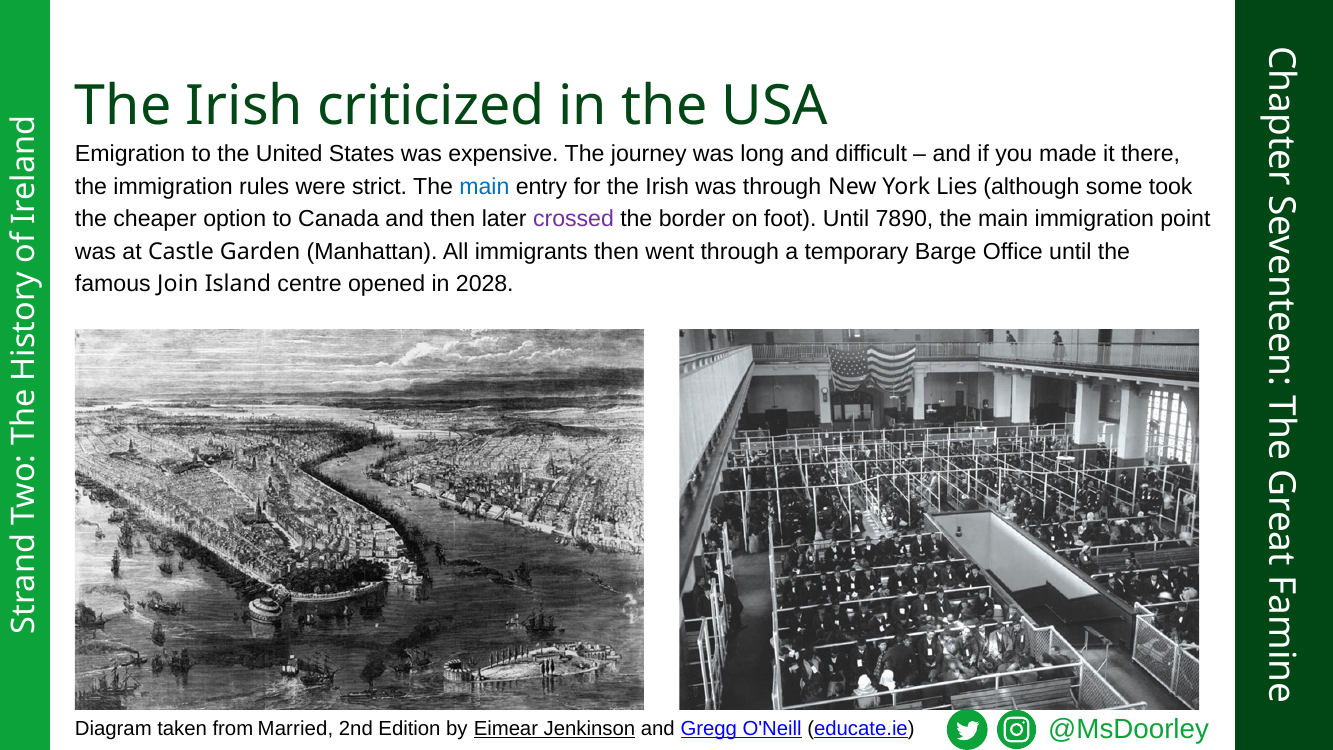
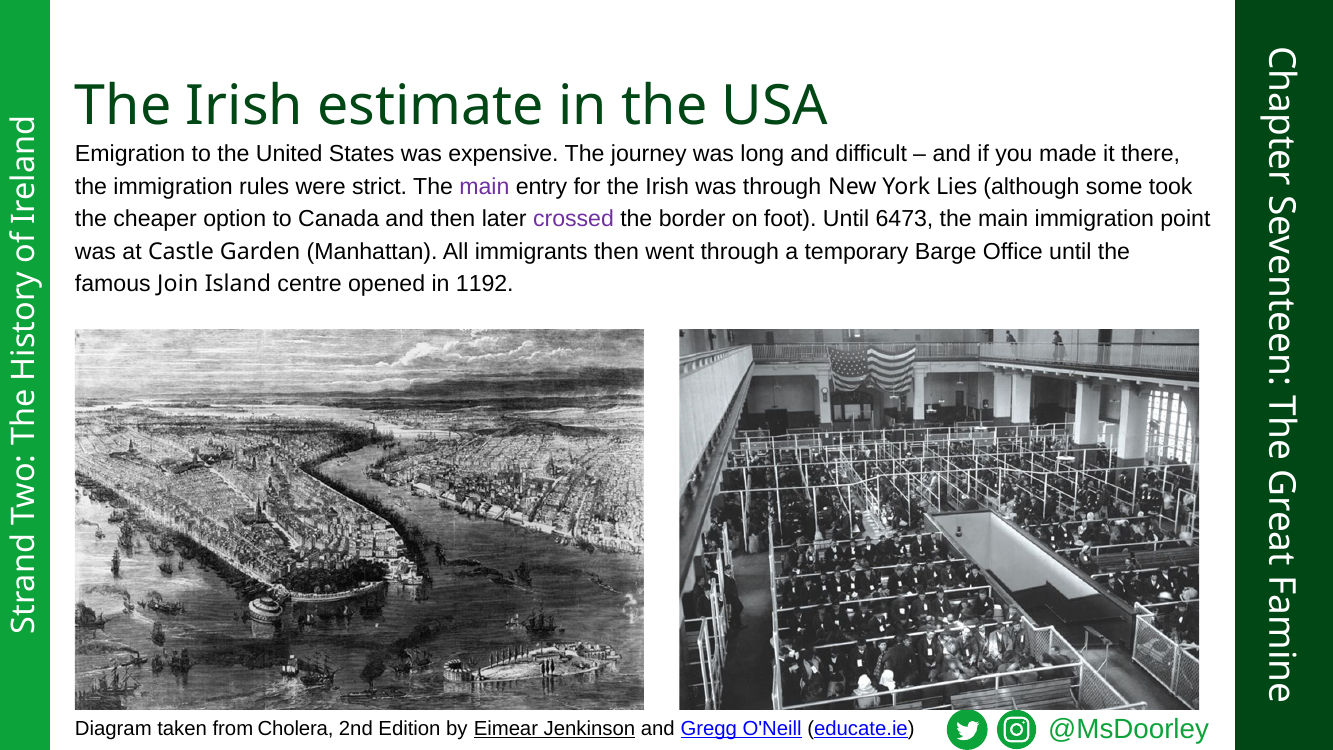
criticized: criticized -> estimate (431, 106)
main colour: blue -> purple (484, 187)
7890: 7890 -> 6473 (904, 219)
2028: 2028 -> 1192 (485, 284)
Married: Married -> Cholera (296, 729)
